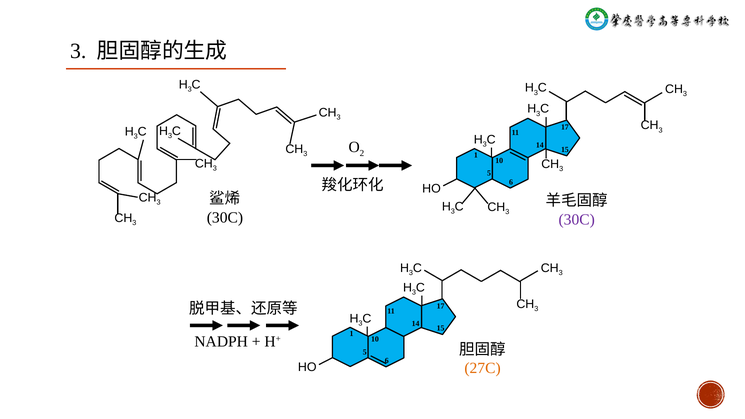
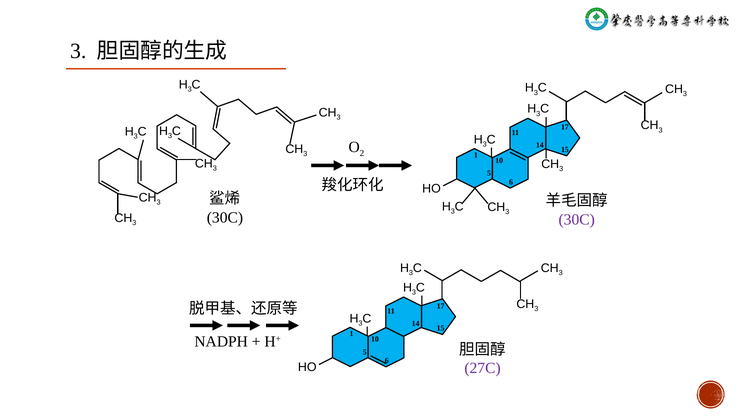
27C colour: orange -> purple (483, 368)
